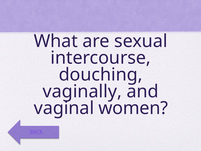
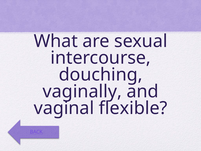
women: women -> flexible (133, 108)
